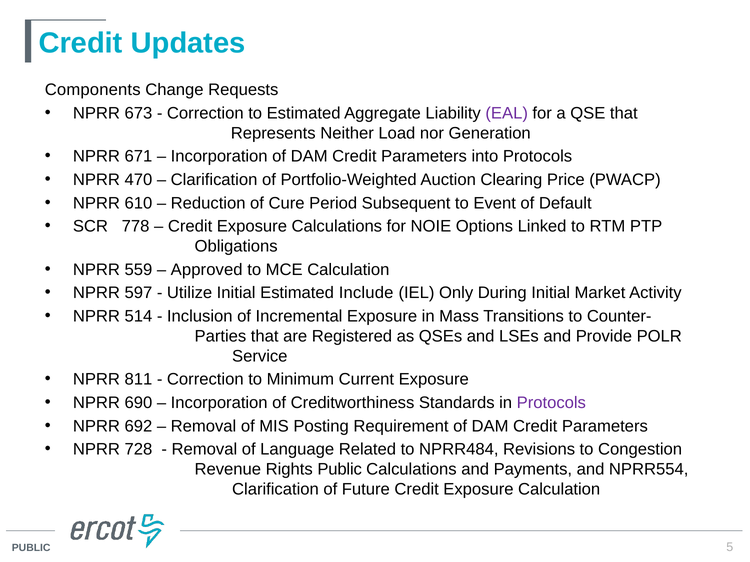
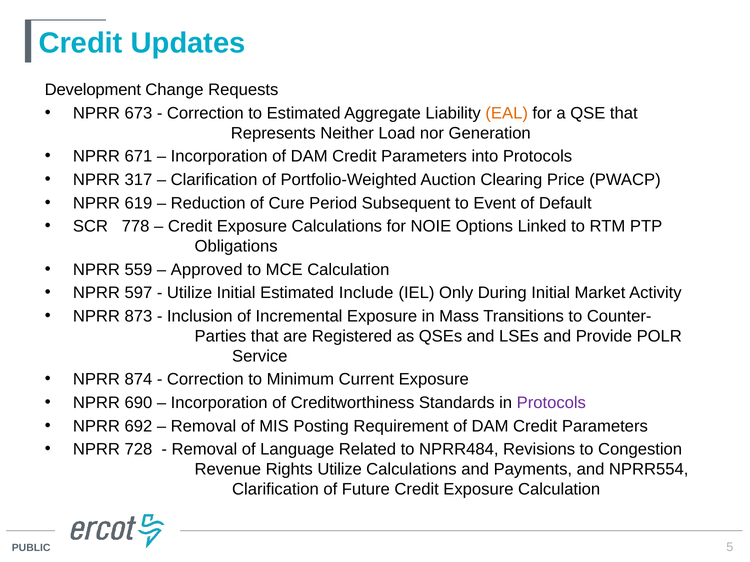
Components: Components -> Development (93, 90)
EAL colour: purple -> orange (507, 113)
470: 470 -> 317 (138, 180)
610: 610 -> 619 (138, 203)
514: 514 -> 873 (138, 317)
811: 811 -> 874 (138, 380)
Rights Public: Public -> Utilize (340, 470)
